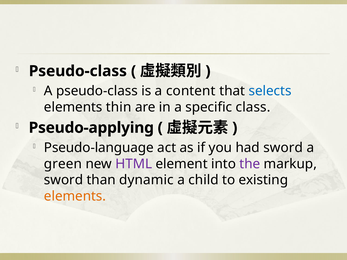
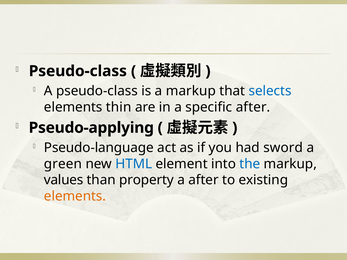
a content: content -> markup (191, 91)
specific class: class -> after (253, 107)
HTML colour: purple -> blue (134, 164)
the colour: purple -> blue (250, 164)
sword: sword -> values (64, 180)
dynamic: dynamic -> property (147, 180)
a child: child -> after (203, 180)
